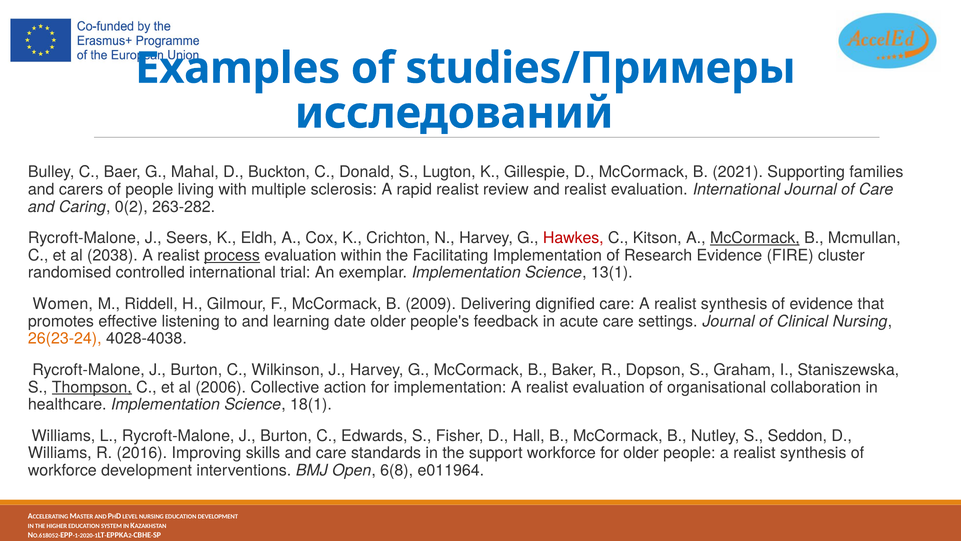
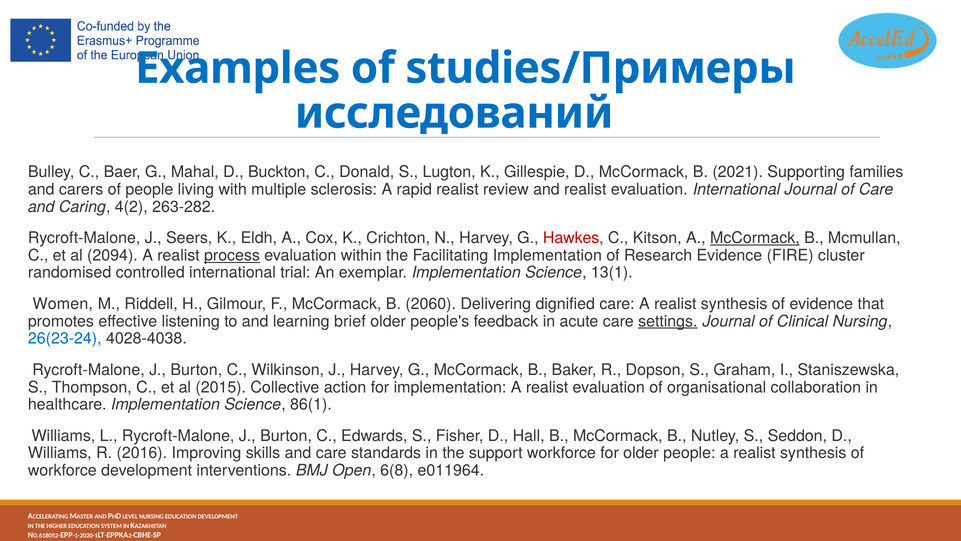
0(2: 0(2 -> 4(2 (131, 207)
2038: 2038 -> 2094 (112, 255)
2009: 2009 -> 2060 (431, 304)
date: date -> brief (350, 321)
settings underline: none -> present (668, 321)
26(23-24 colour: orange -> blue (65, 338)
Thompson underline: present -> none (92, 387)
2006: 2006 -> 2015 (221, 387)
18(1: 18(1 -> 86(1 (311, 404)
